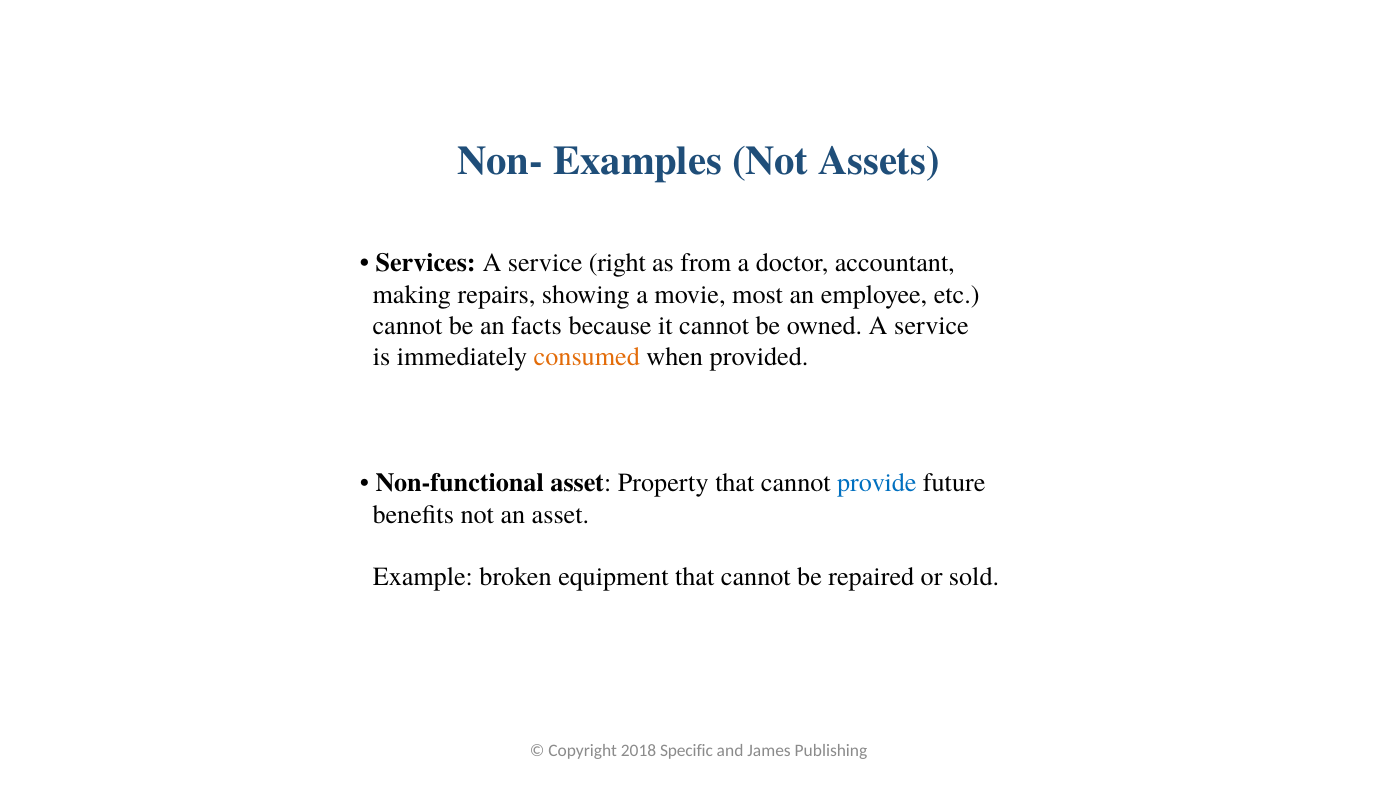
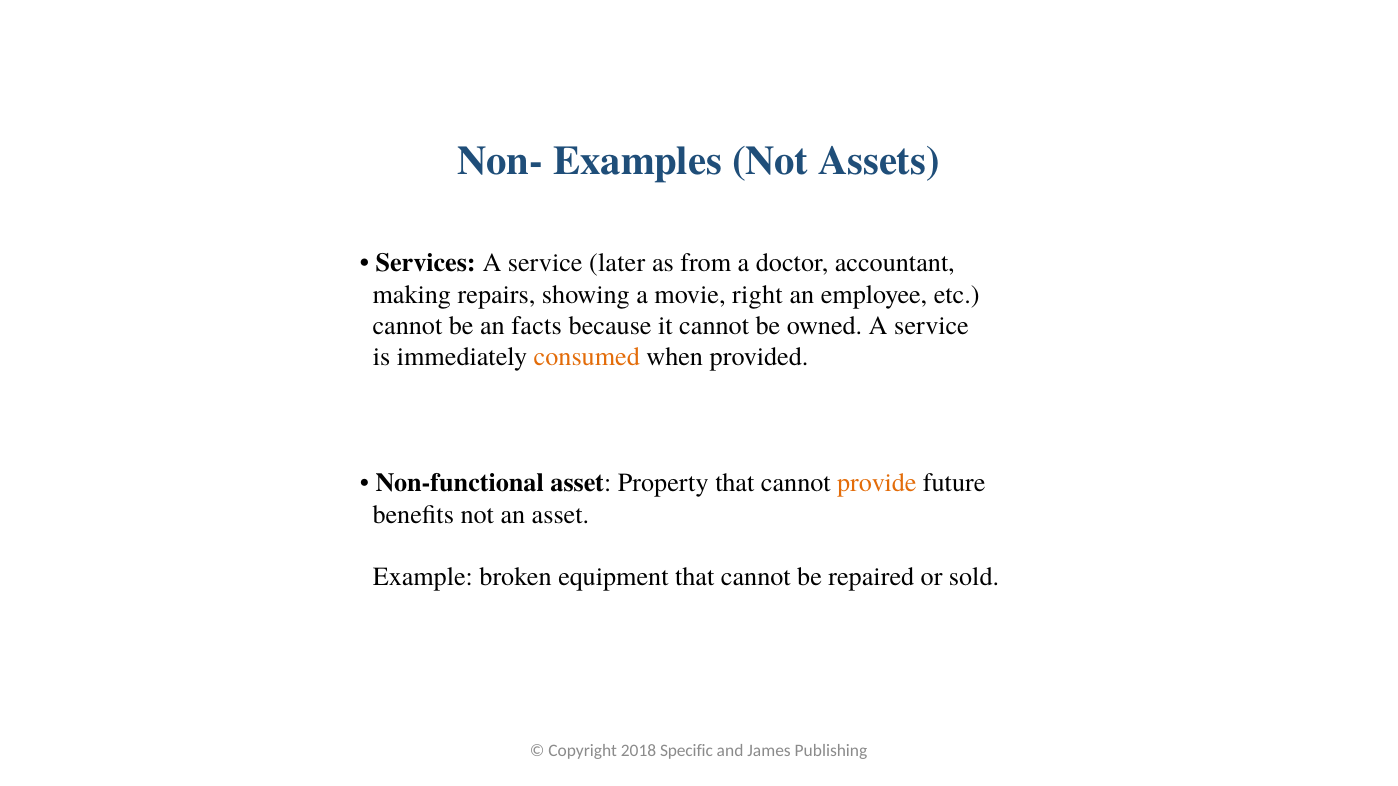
right: right -> later (617, 263)
most: most -> right (757, 295)
provide colour: blue -> orange (877, 483)
